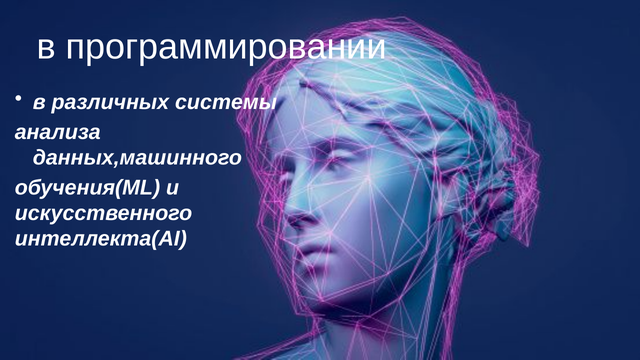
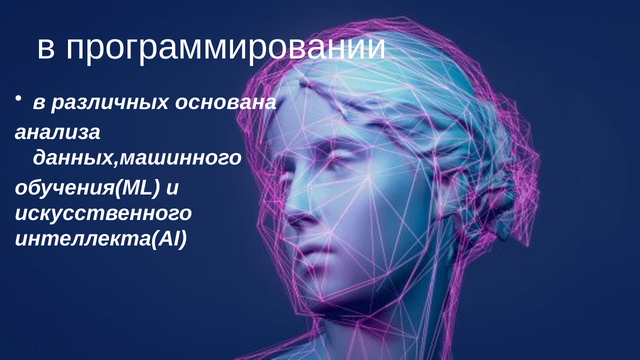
системы: системы -> основана (226, 102)
